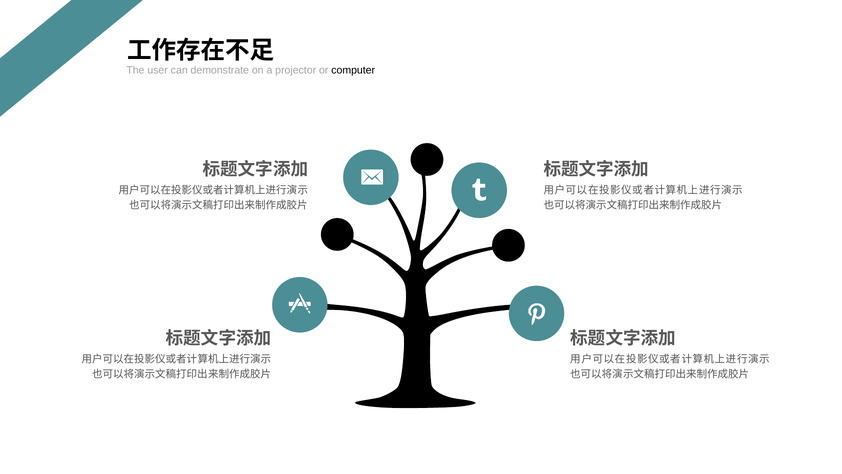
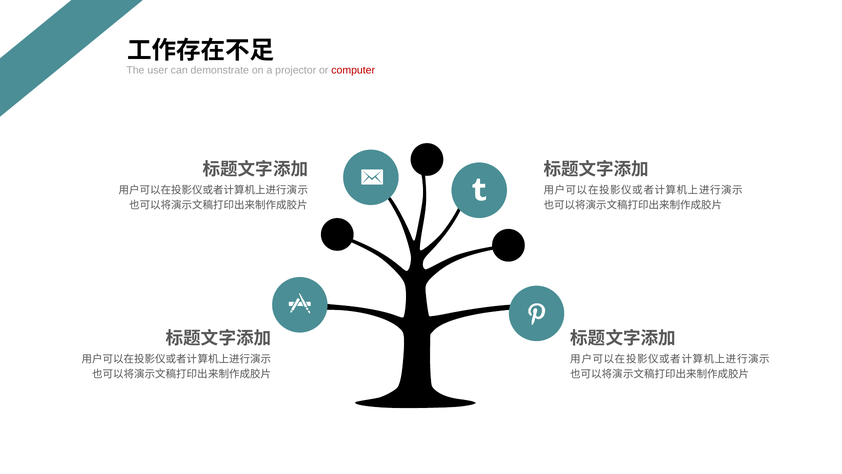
computer colour: black -> red (353, 70)
